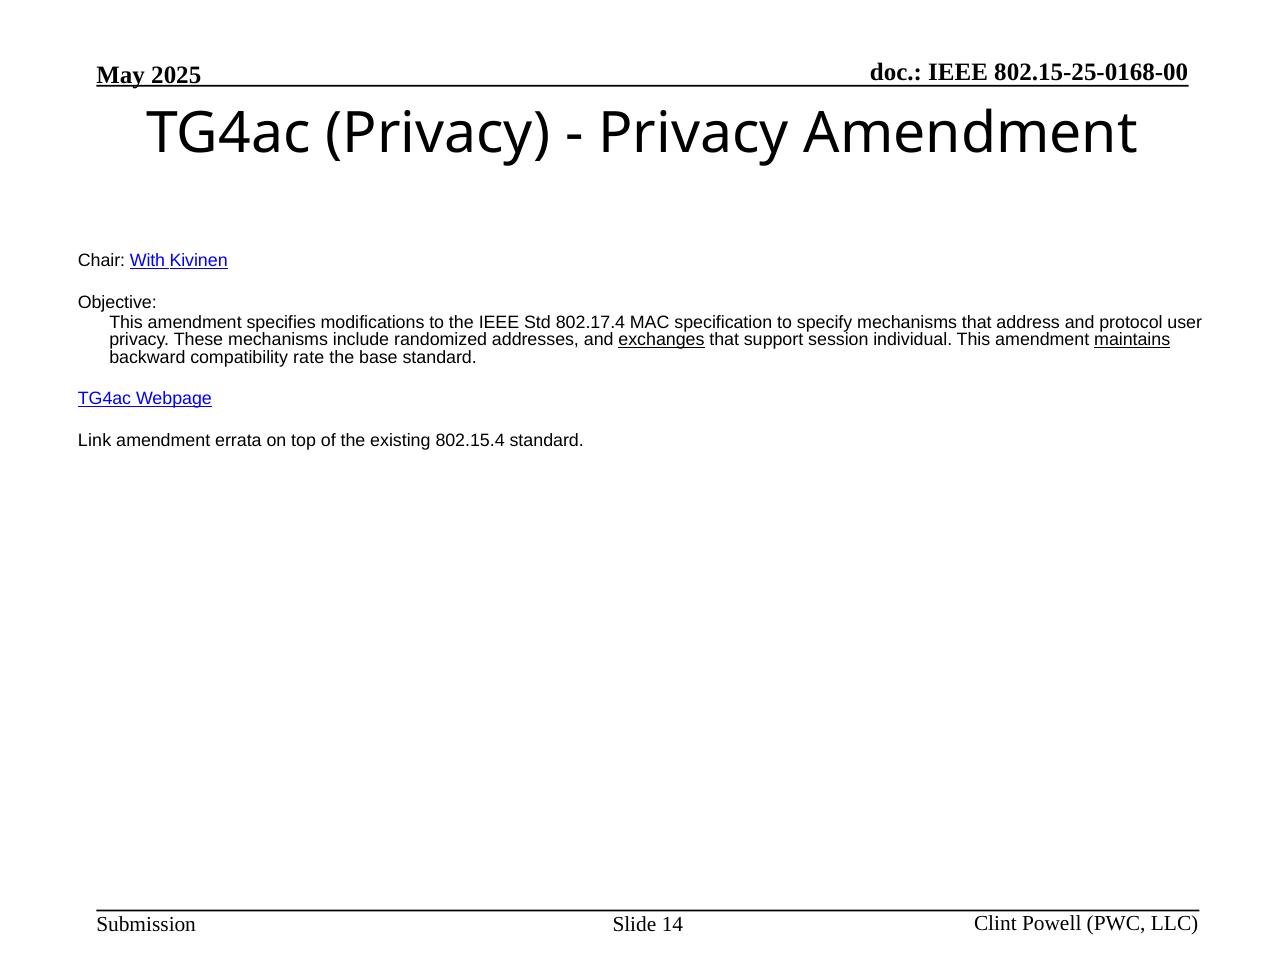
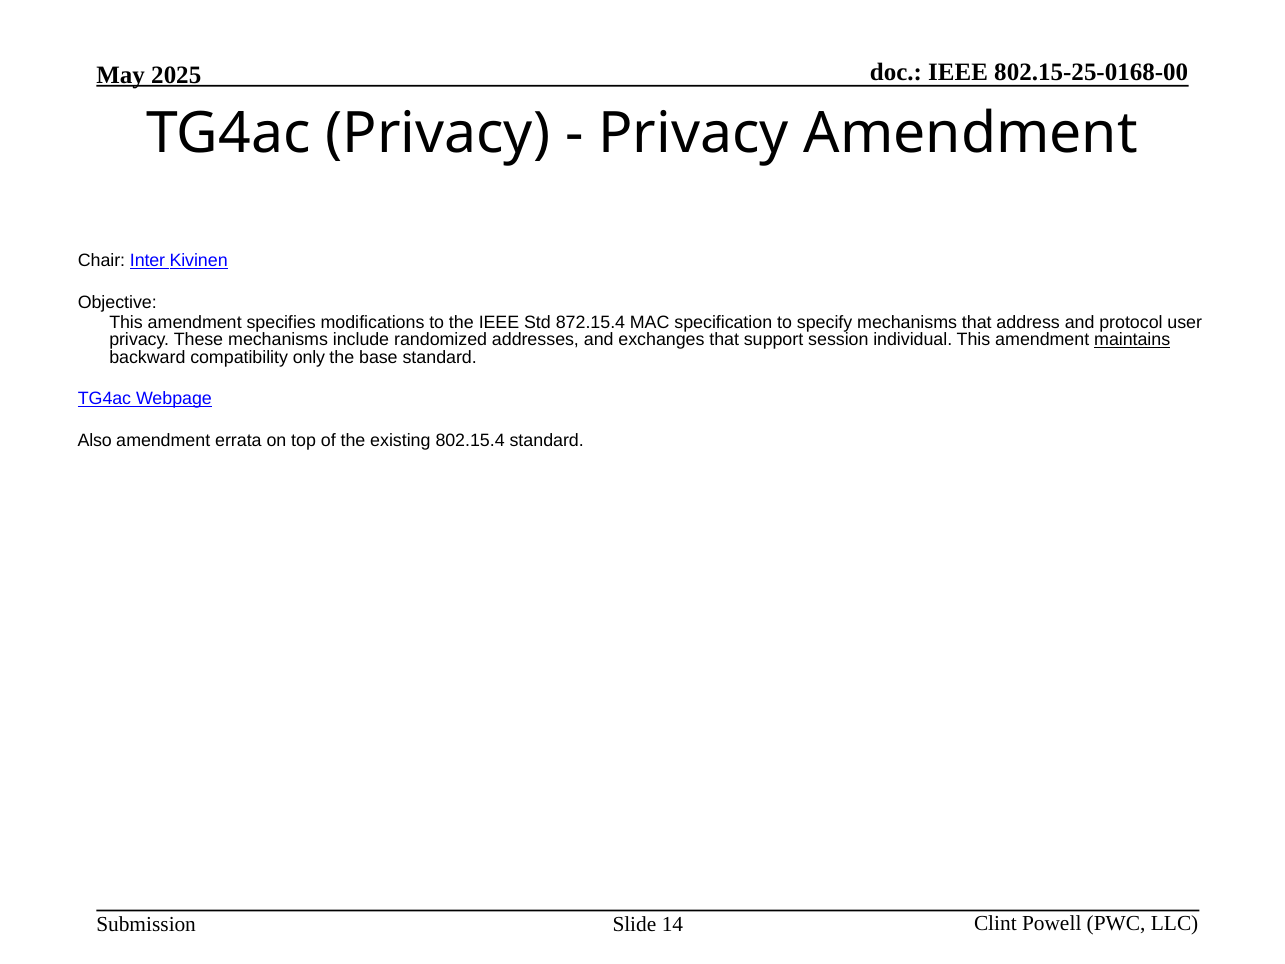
With: With -> Inter (147, 261)
802.17.4: 802.17.4 -> 872.15.4 (590, 323)
exchanges underline: present -> none (662, 340)
rate: rate -> only (309, 357)
Link: Link -> Also (95, 440)
